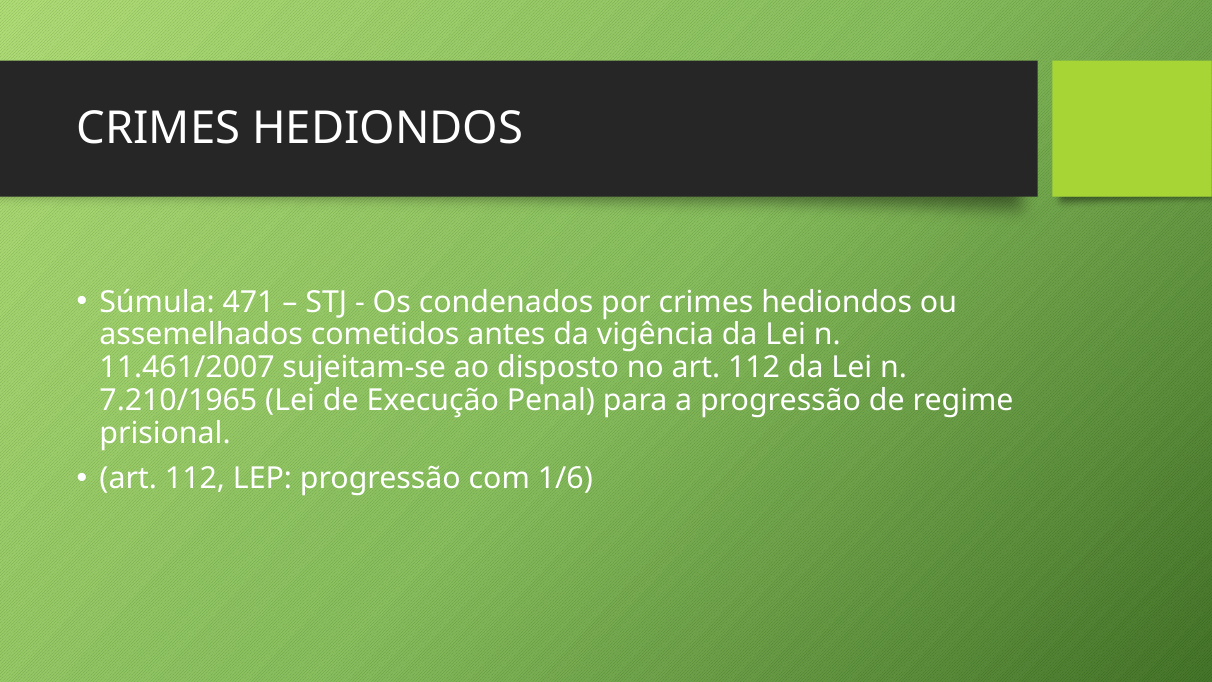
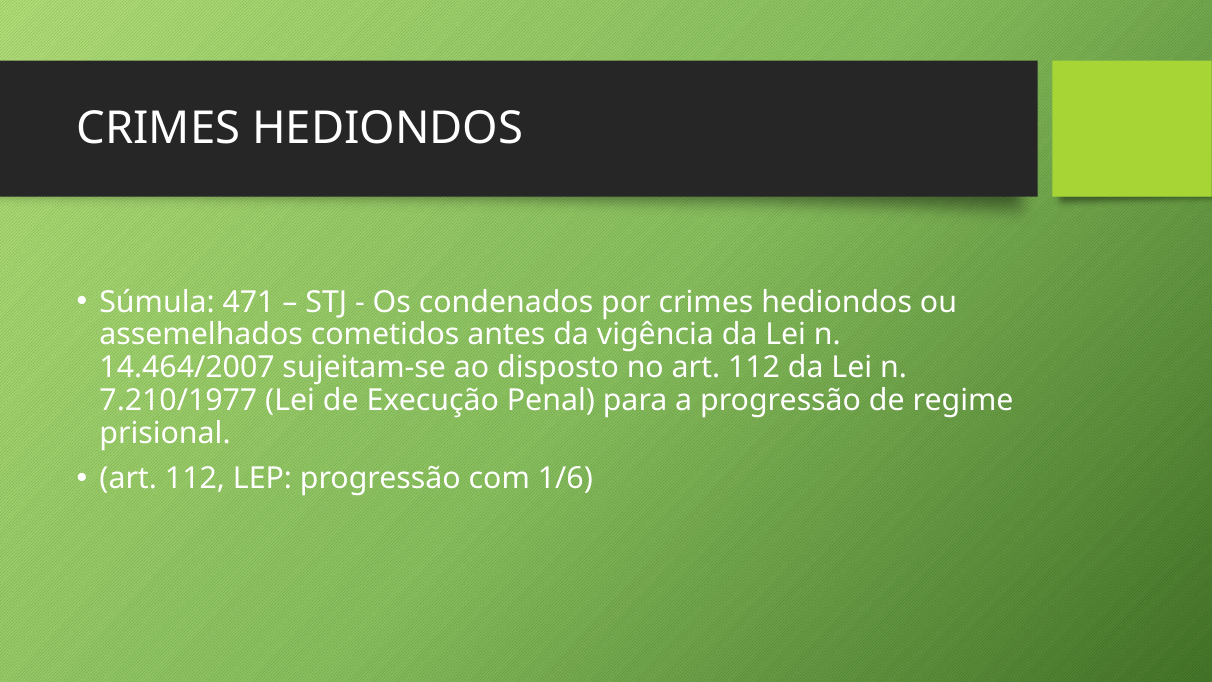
11.461/2007: 11.461/2007 -> 14.464/2007 (187, 368)
7.210/1965: 7.210/1965 -> 7.210/1977 (178, 400)
